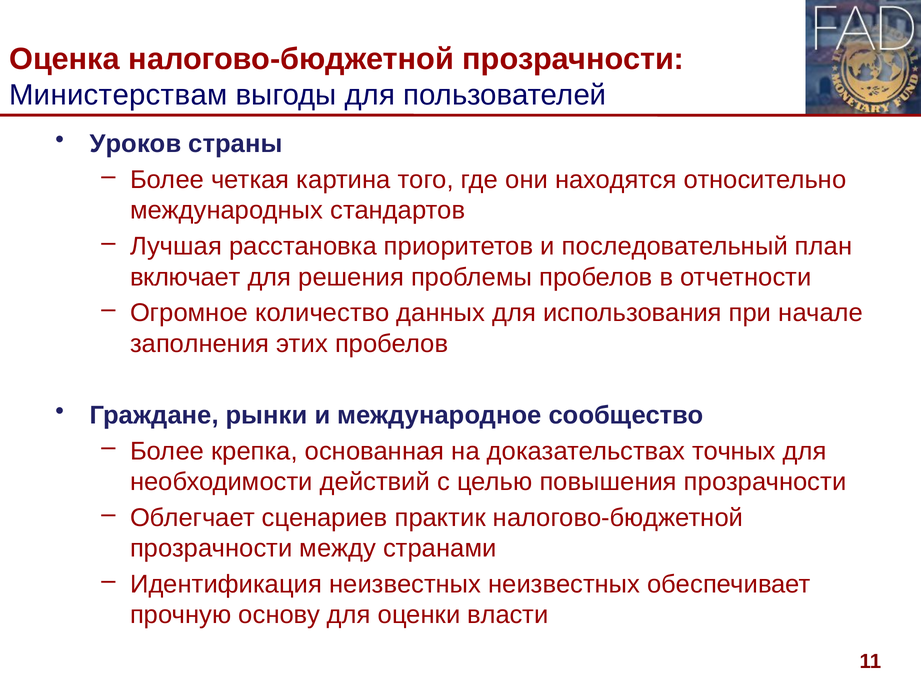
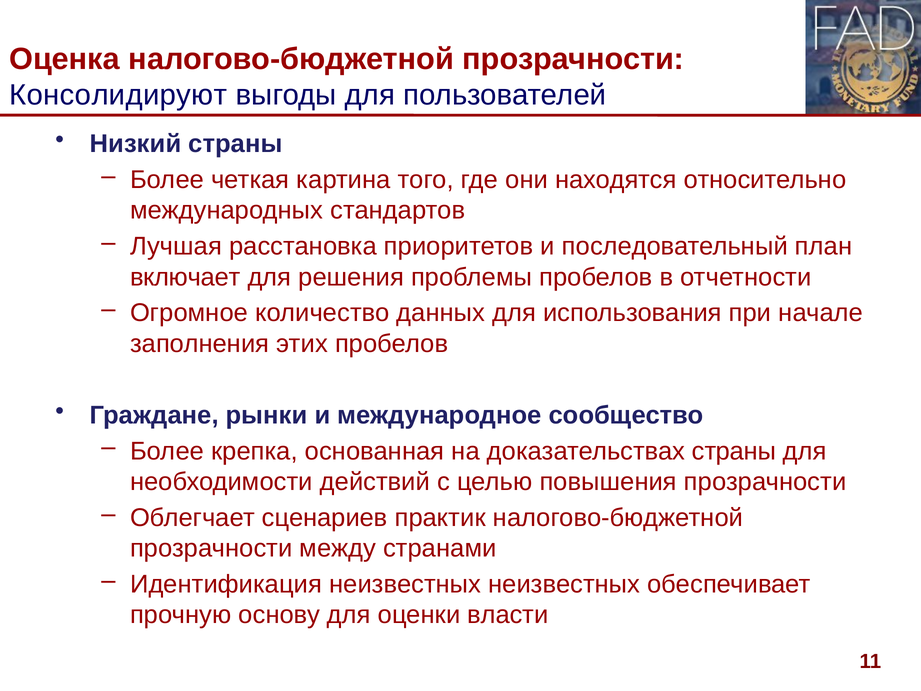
Министерствам: Министерствам -> Консолидируют (118, 95)
Уроков: Уроков -> Низкий (136, 144)
доказательствах точных: точных -> страны (734, 451)
